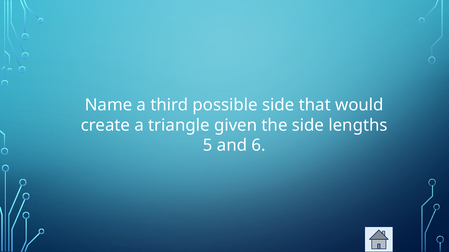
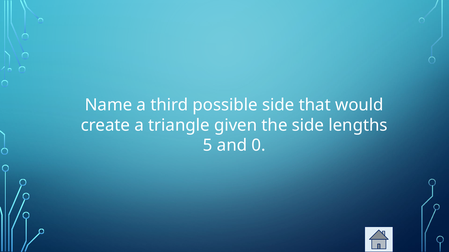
6: 6 -> 0 (259, 146)
